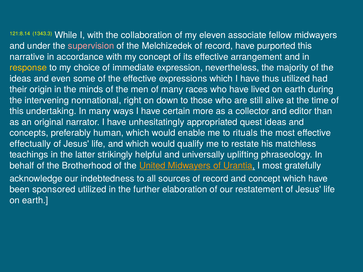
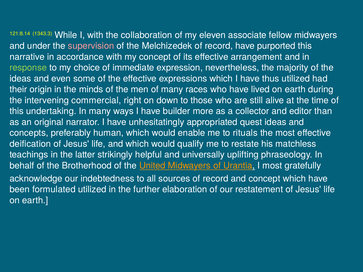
response colour: yellow -> light green (28, 68)
nonnational: nonnational -> commercial (96, 100)
certain: certain -> builder (177, 111)
effectually: effectually -> deification (30, 144)
sponsored: sponsored -> formulated (54, 190)
